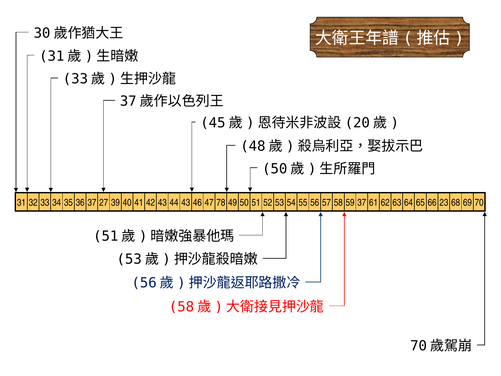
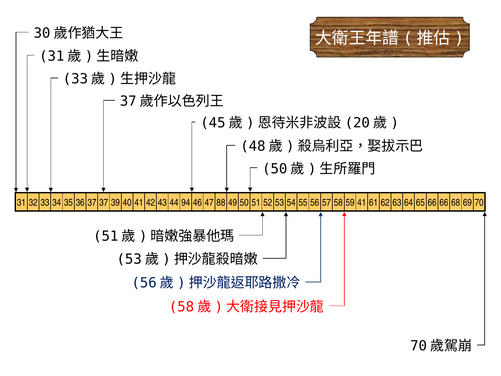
37 27: 27 -> 37 (104, 202)
44 43: 43 -> 94 (186, 202)
78: 78 -> 88 (221, 202)
59 37: 37 -> 41 (362, 202)
66 23: 23 -> 66 (444, 202)
